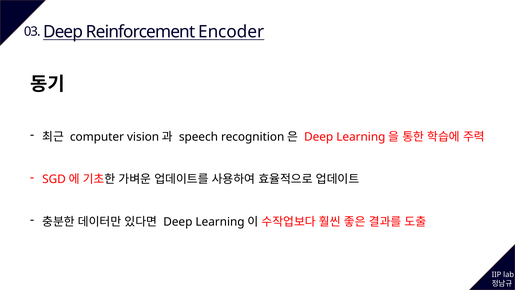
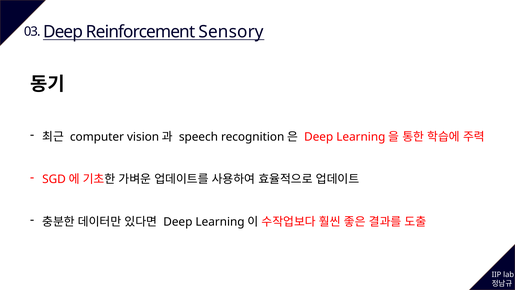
Encoder: Encoder -> Sensory (231, 32)
